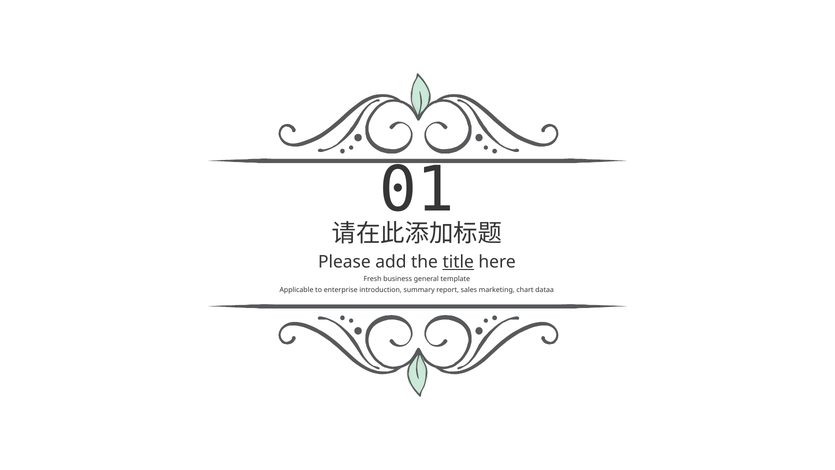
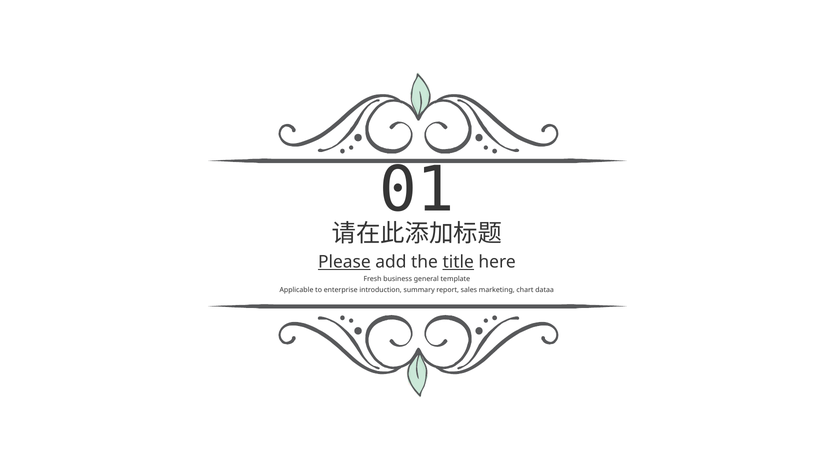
Please underline: none -> present (344, 262)
